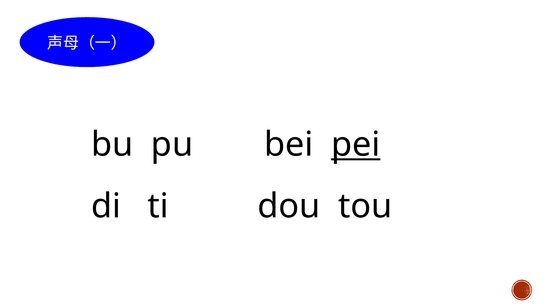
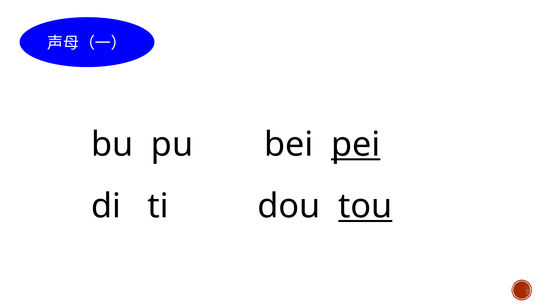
tou underline: none -> present (365, 206)
